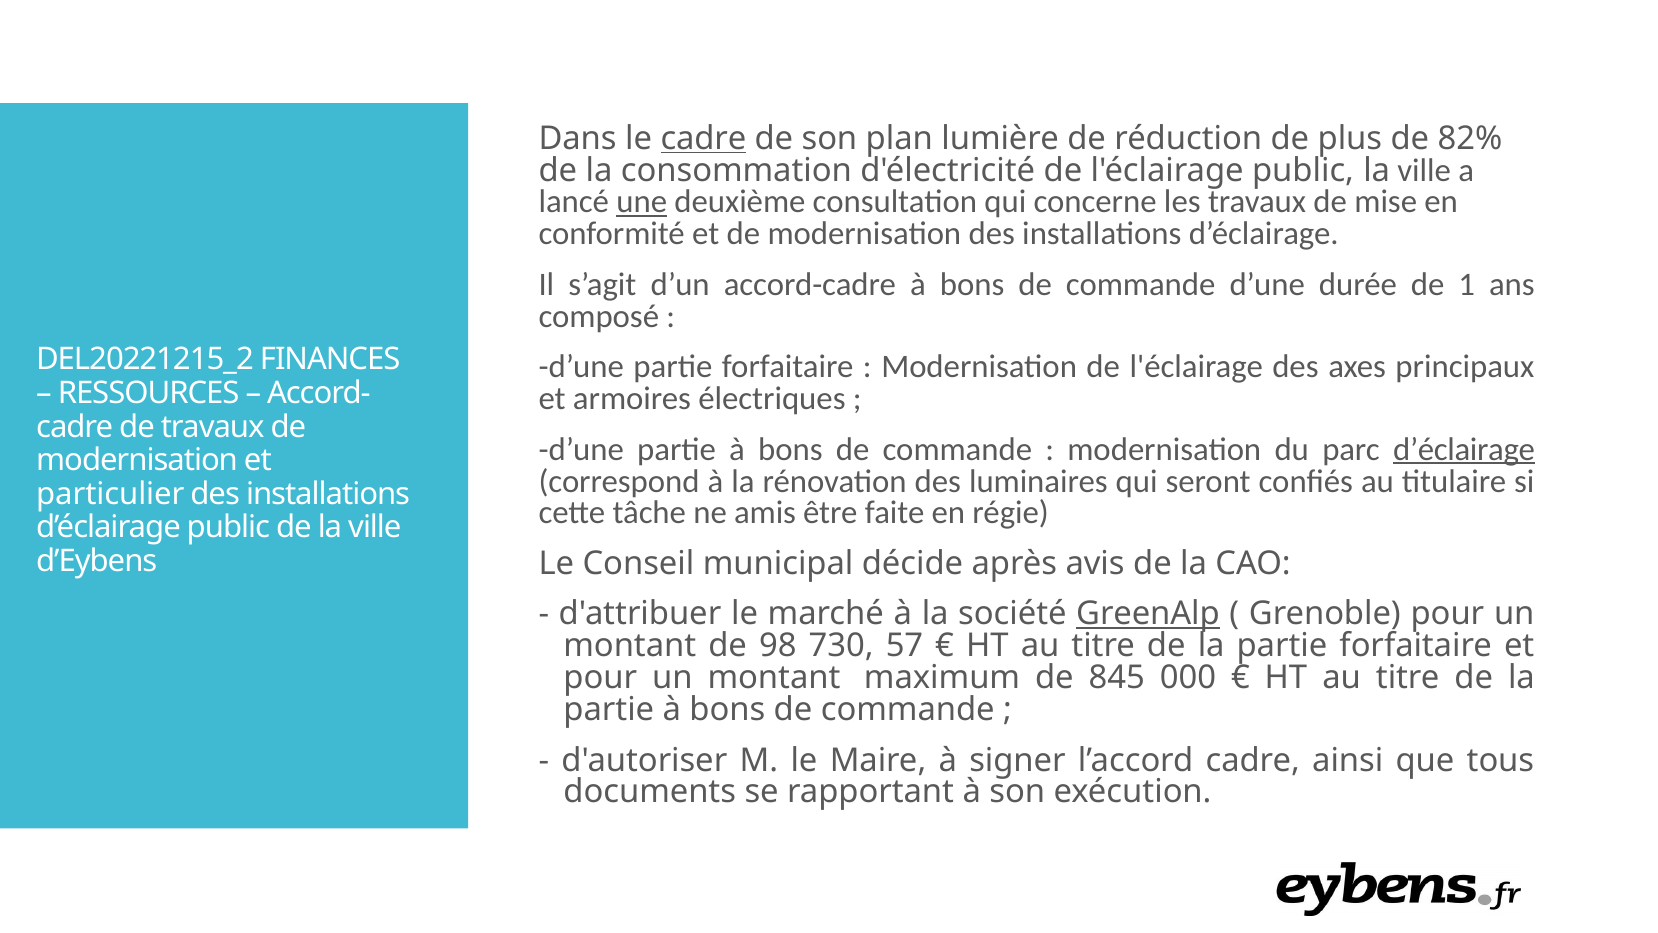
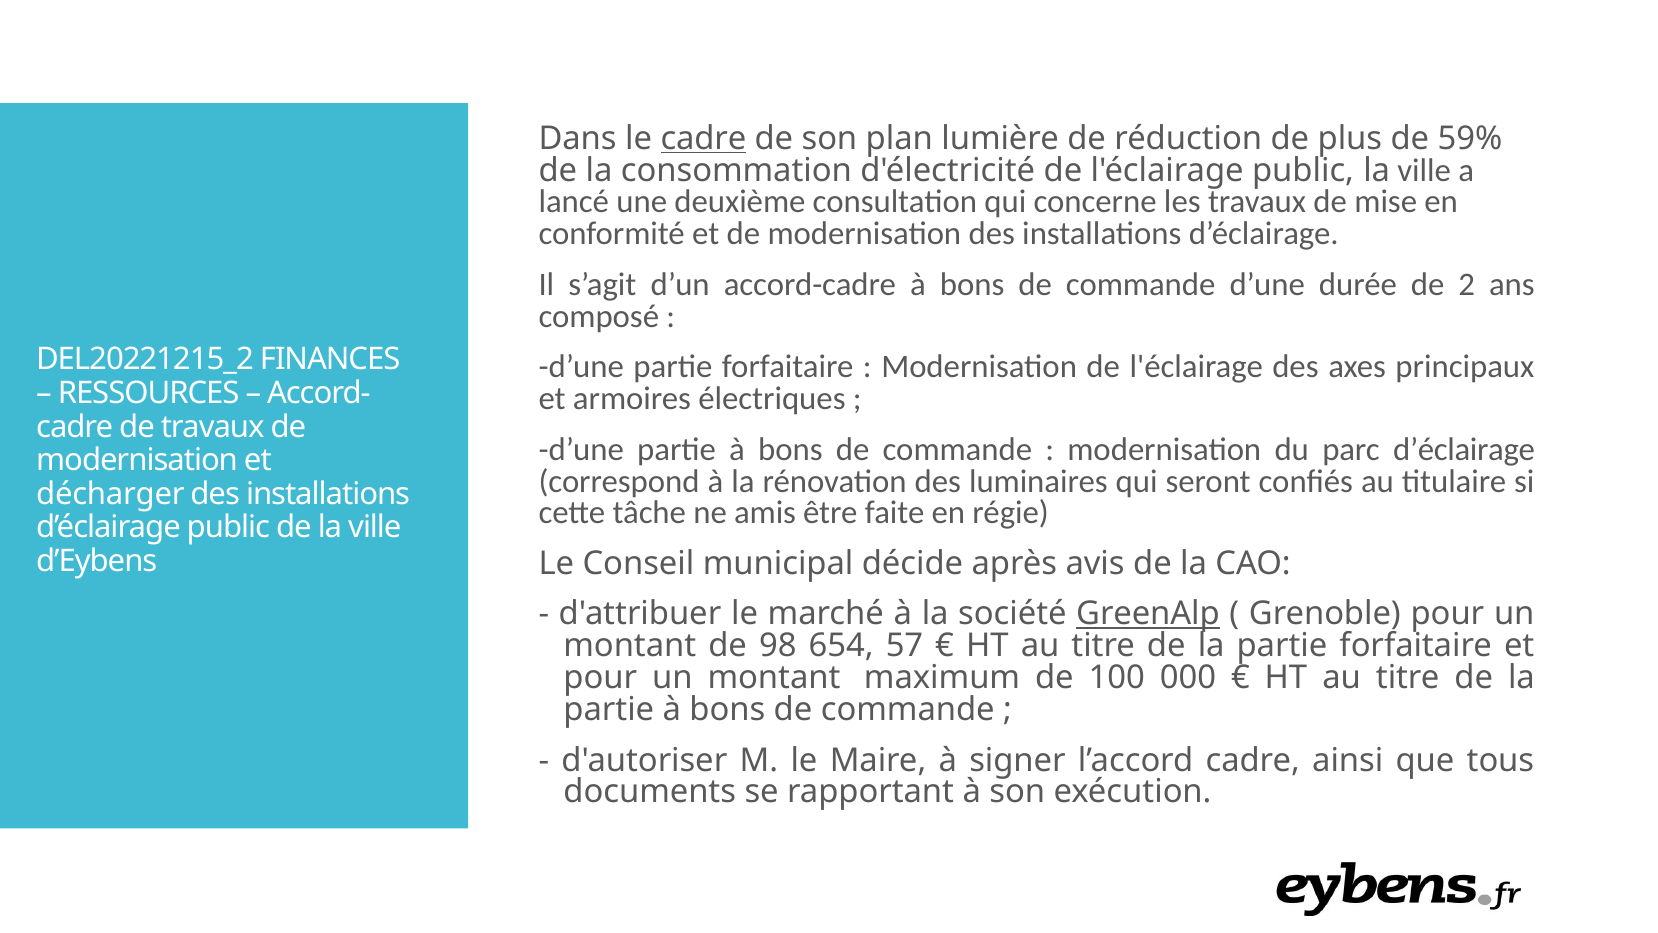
82%: 82% -> 59% (1470, 138)
une underline: present -> none (642, 202)
1: 1 -> 2 (1467, 284)
d’éclairage underline: present -> none (1464, 449)
particulier: particulier -> décharger (110, 494)
730: 730 -> 654 (841, 646)
845: 845 -> 100 (1117, 678)
